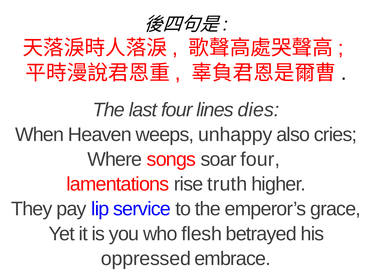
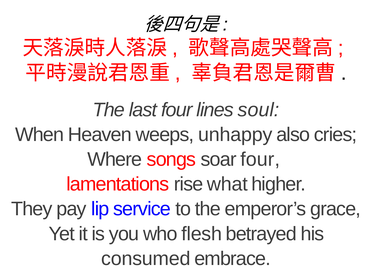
dies: dies -> soul (259, 110)
truth: truth -> what (227, 184)
oppressed: oppressed -> consumed (146, 259)
